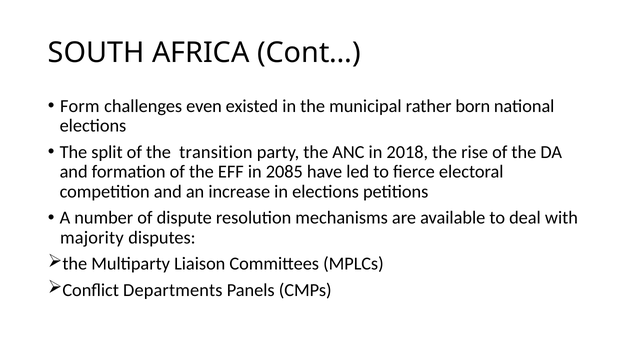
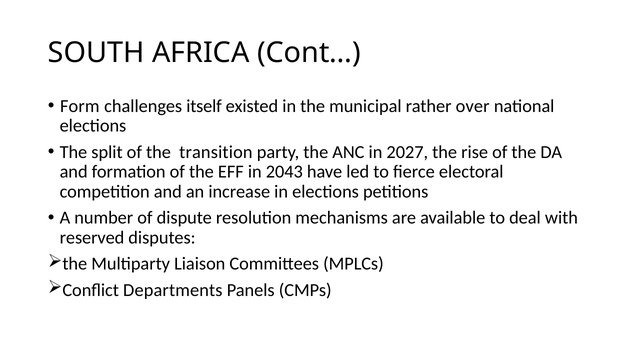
even: even -> itself (204, 106)
born: born -> over (473, 106)
2018: 2018 -> 2027 (407, 152)
2085: 2085 -> 2043 (284, 172)
majority: majority -> reserved (92, 238)
